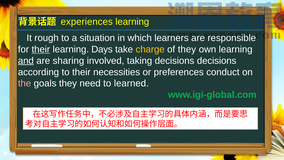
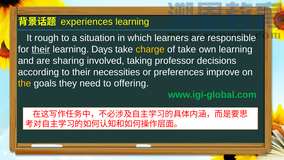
of they: they -> take (187, 49)
and underline: present -> none (26, 61)
taking decisions: decisions -> professor (175, 61)
conduct: conduct -> improve (223, 72)
the colour: pink -> yellow (25, 83)
learned: learned -> offering (131, 83)
